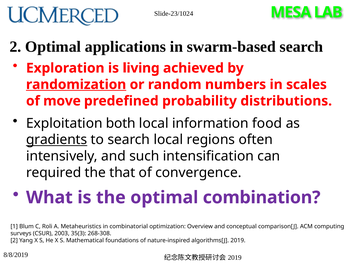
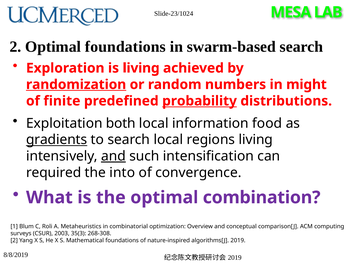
Optimal applications: applications -> foundations (125, 47)
scales: scales -> might (306, 85)
move: move -> finite (62, 101)
probability underline: none -> present (200, 101)
regions often: often -> living (256, 140)
and underline: none -> present (113, 157)
that: that -> into (122, 173)
